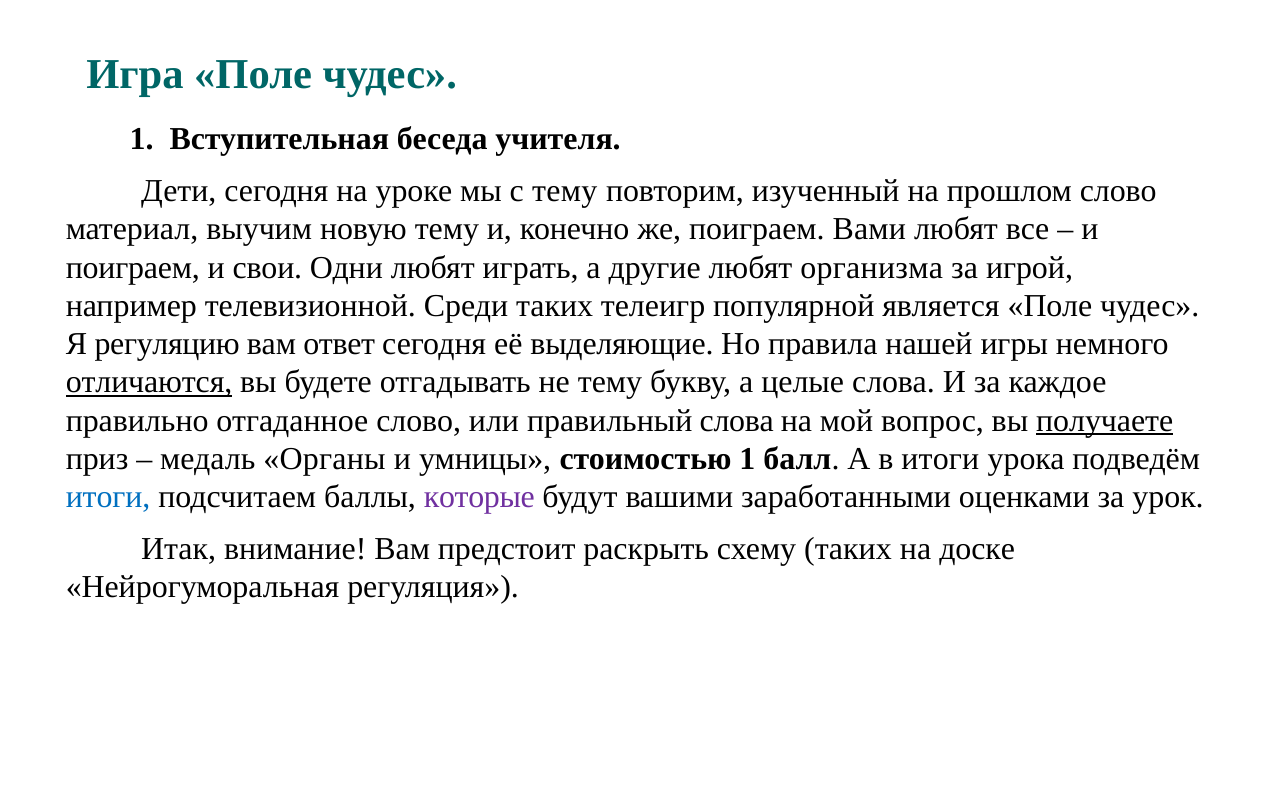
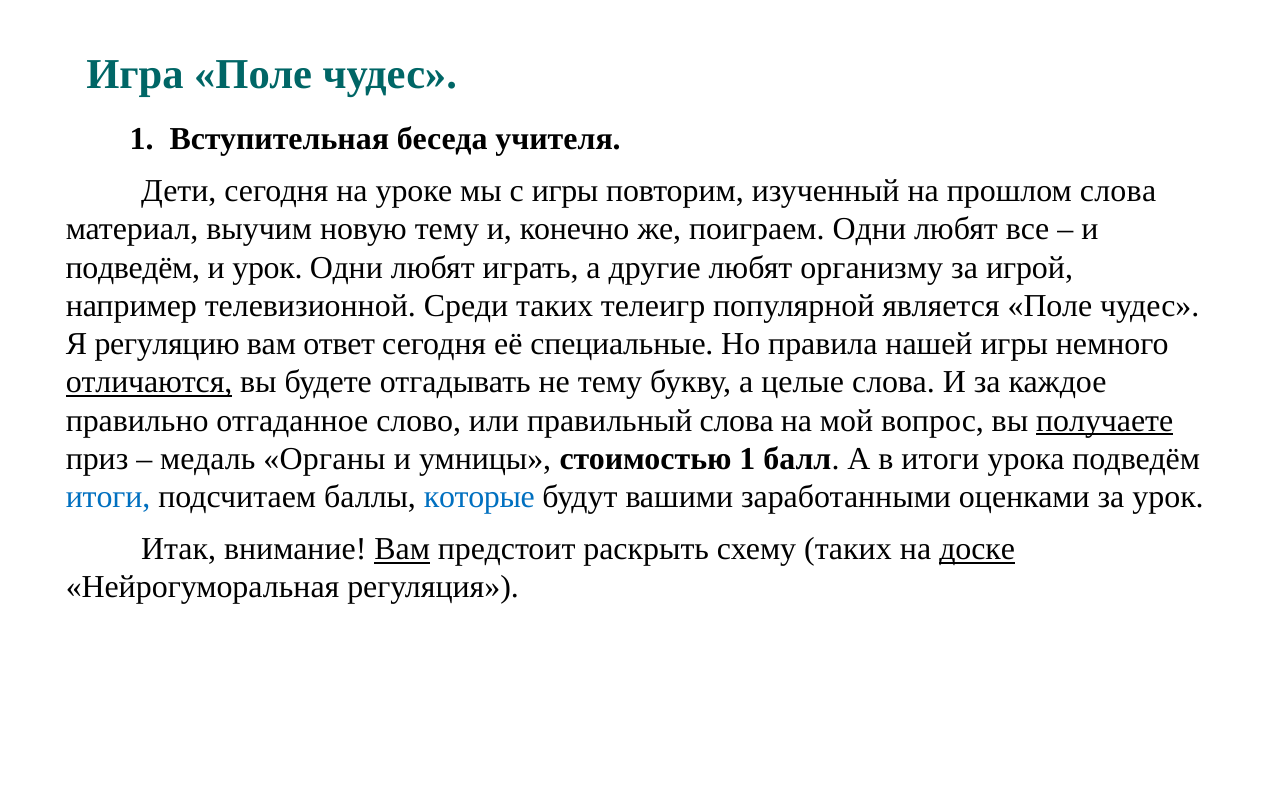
с тему: тему -> игры (565, 191)
прошлом слово: слово -> слова (1118, 191)
поиграем Вами: Вами -> Одни (869, 229)
поиграем: поиграем -> подведём (133, 268)
и свои: свои -> урок (267, 268)
организма: организма -> организму (872, 268)
выделяющие: выделяющие -> специальные (622, 344)
которые colour: purple -> blue (479, 497)
Вам underline: none -> present (402, 549)
доске underline: none -> present (977, 549)
